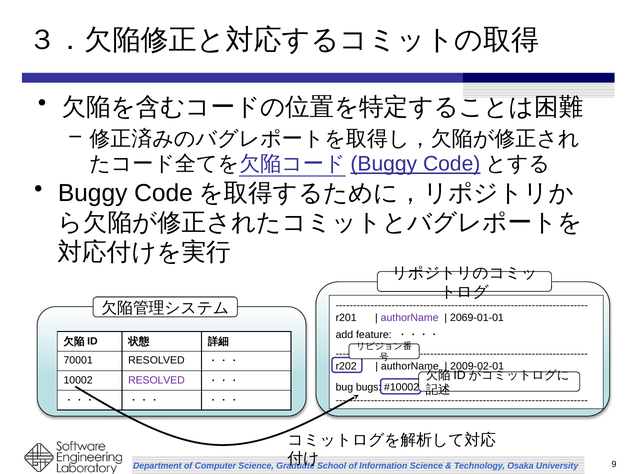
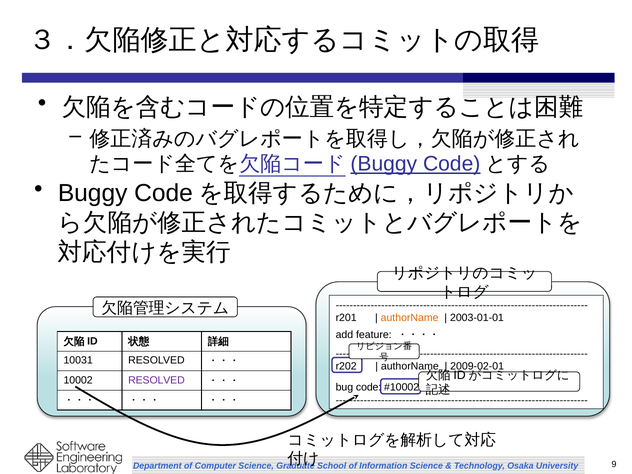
authorName colour: purple -> orange (410, 318)
2069-01-01: 2069-01-01 -> 2003-01-01 (477, 318)
70001: 70001 -> 10031 (78, 360)
bug bugs: bugs -> code (369, 387)
